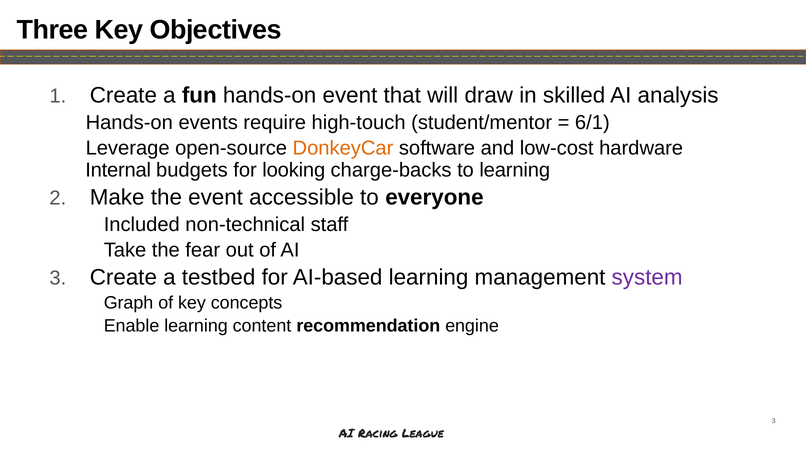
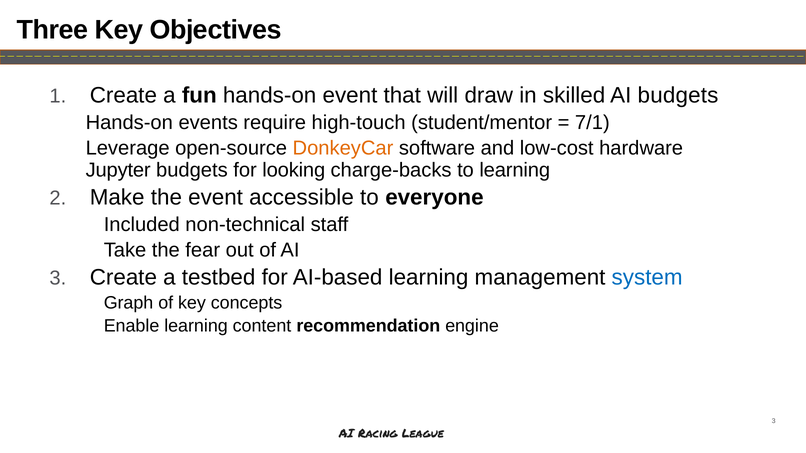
AI analysis: analysis -> budgets (678, 96)
6/1: 6/1 -> 7/1 (592, 123)
Internal: Internal -> Jupyter (118, 170)
system colour: purple -> blue (647, 278)
